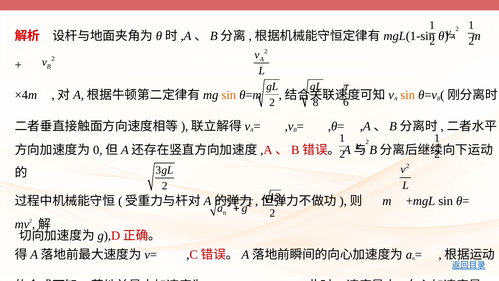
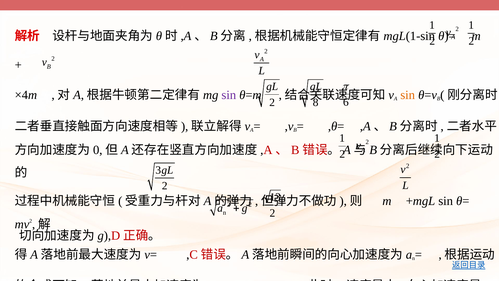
sin colour: orange -> purple (229, 95)
